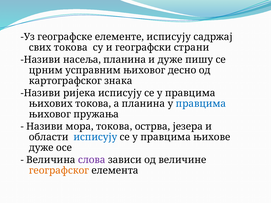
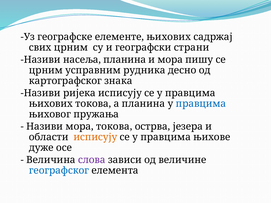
елементе исписују: исписују -> њихових (169, 37)
свих токова: токова -> црним (71, 48)
и дуже: дуже -> мора (170, 60)
усправним њиховог: њиховог -> рудника (144, 70)
исписују colour: blue -> orange (95, 137)
географског colour: orange -> blue (59, 171)
